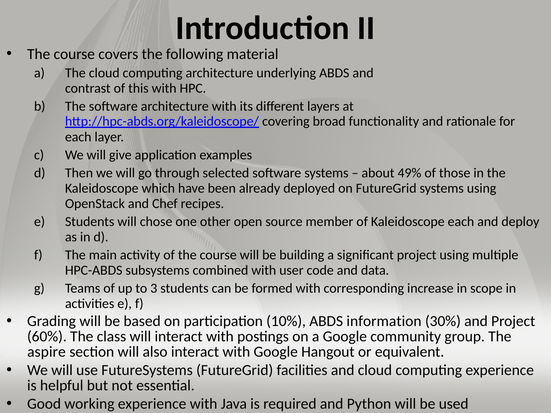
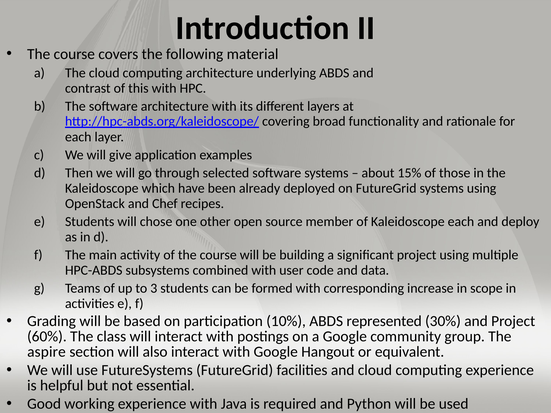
49%: 49% -> 15% (409, 173)
information: information -> represented (384, 321)
